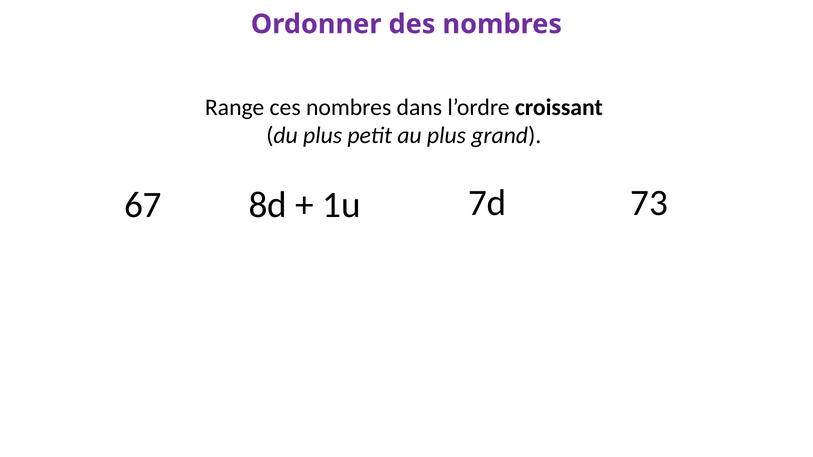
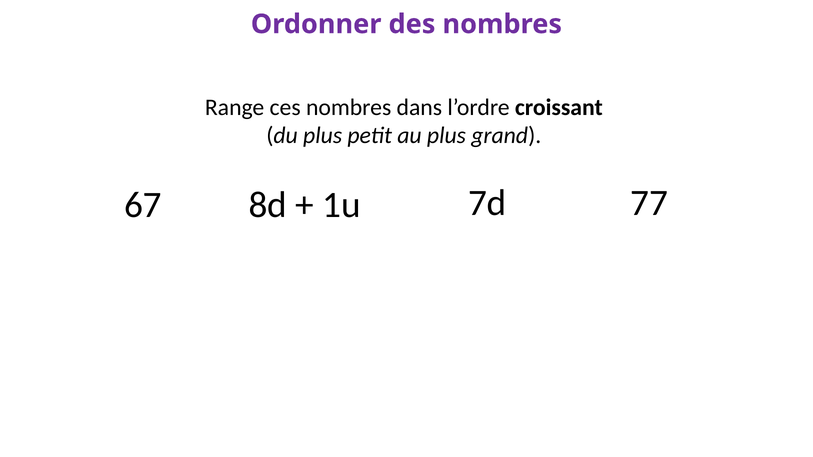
73: 73 -> 77 (649, 203)
